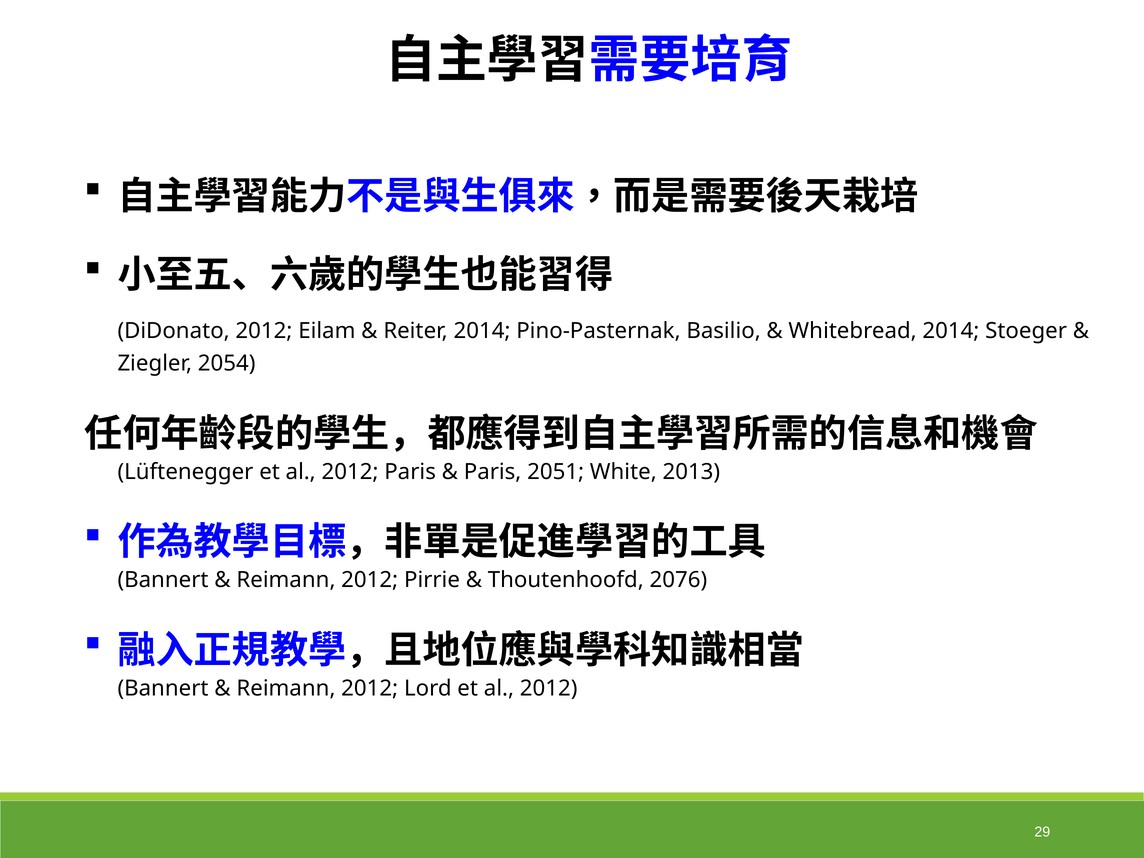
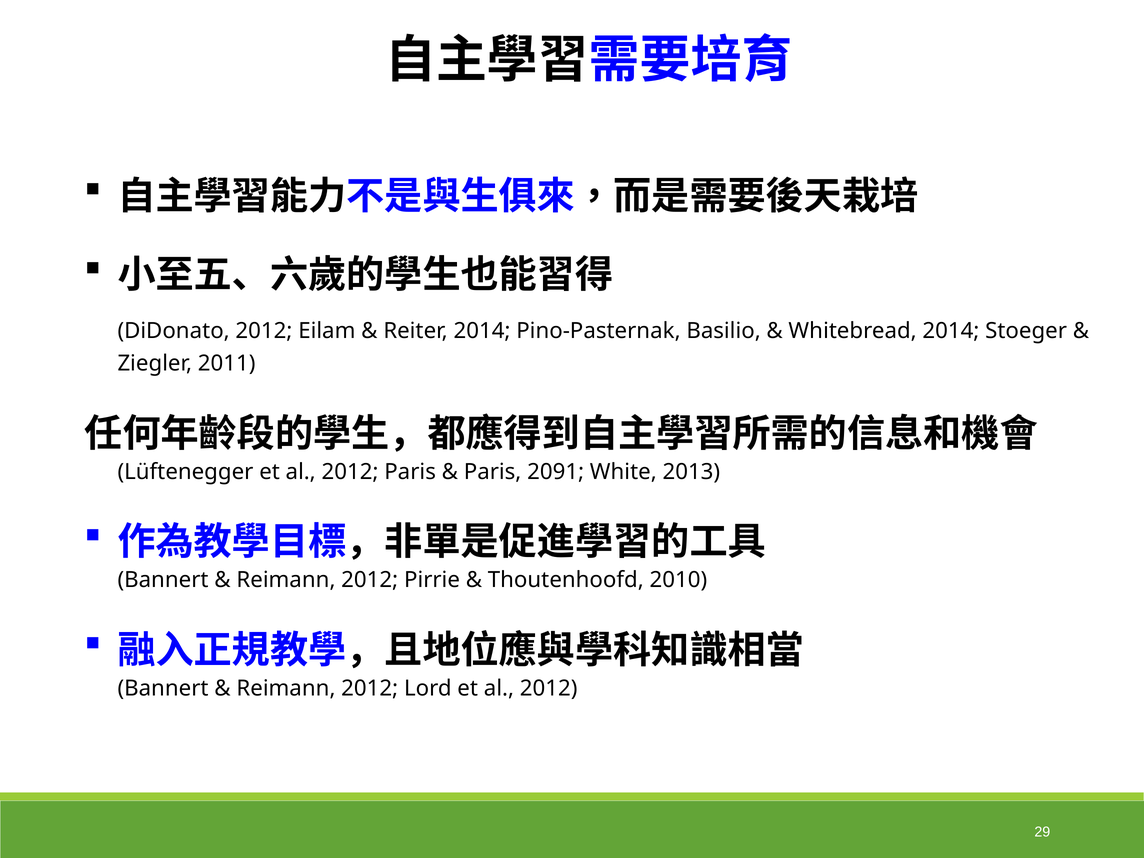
2054: 2054 -> 2011 (227, 363)
2051: 2051 -> 2091 (556, 472)
2076: 2076 -> 2010 (678, 580)
